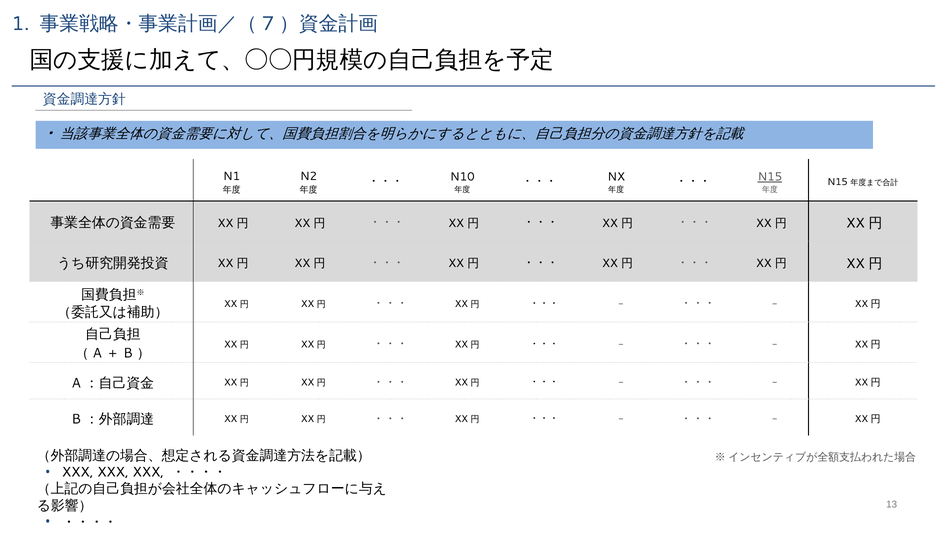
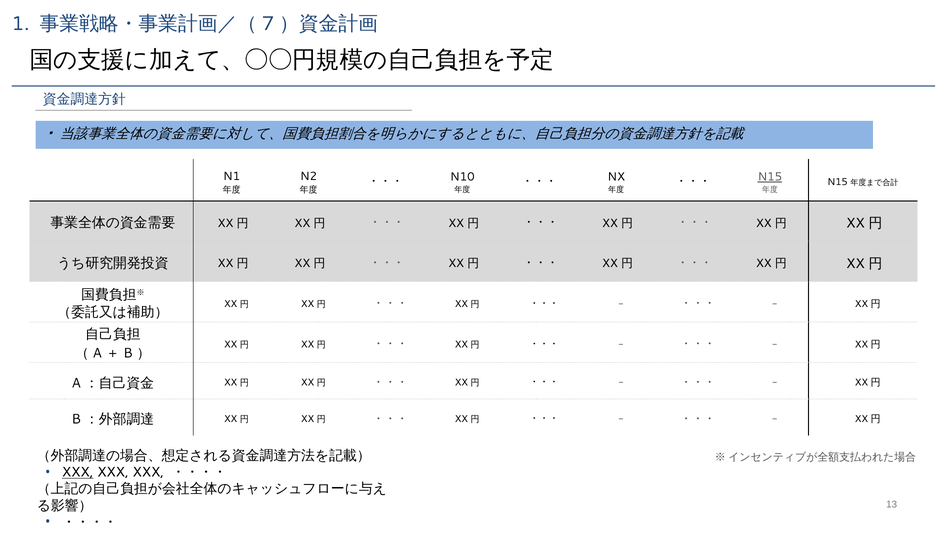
XXX underline: none -> present (78, 472)
